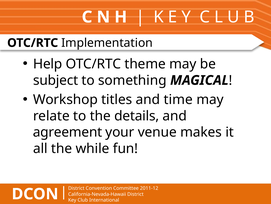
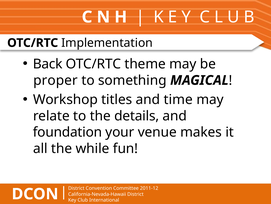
Help: Help -> Back (48, 64)
subject: subject -> proper (55, 80)
agreement: agreement -> foundation (67, 132)
